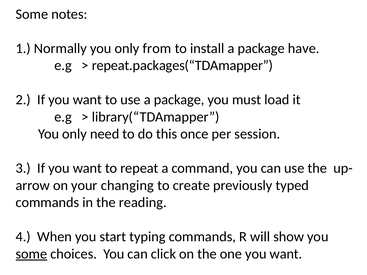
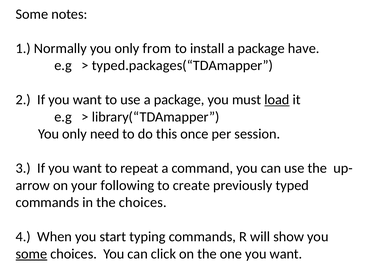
repeat.packages(“TDAmapper: repeat.packages(“TDAmapper -> typed.packages(“TDAmapper (182, 66)
load underline: none -> present (277, 100)
changing: changing -> following (127, 186)
the reading: reading -> choices (143, 203)
